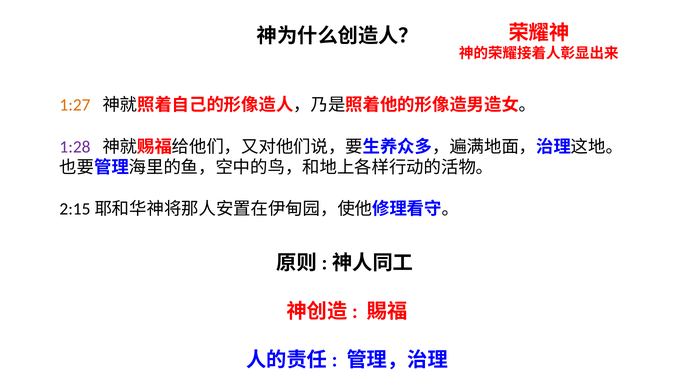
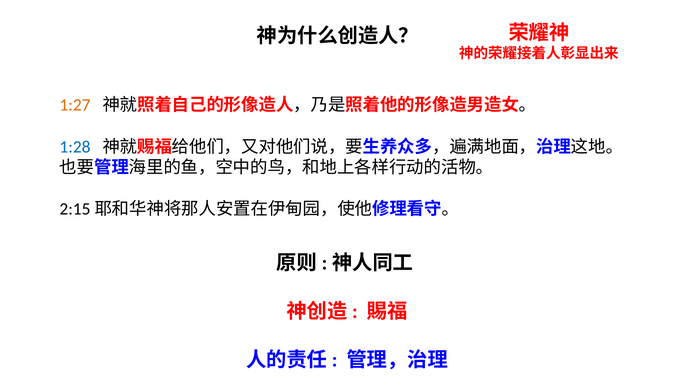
1:28 colour: purple -> blue (75, 147)
